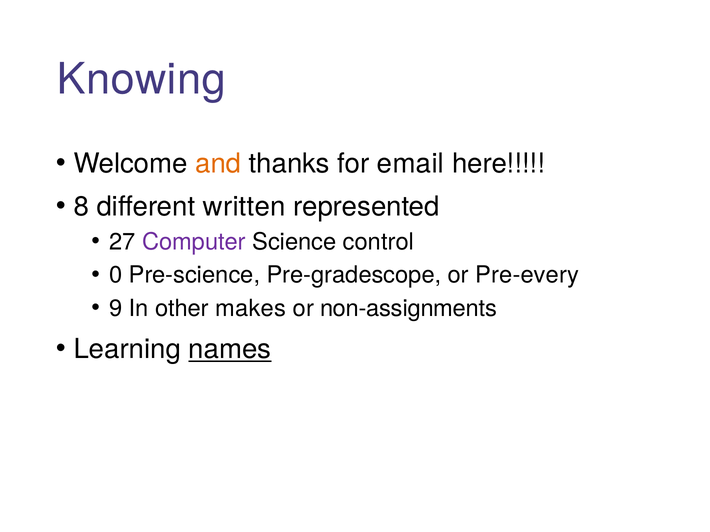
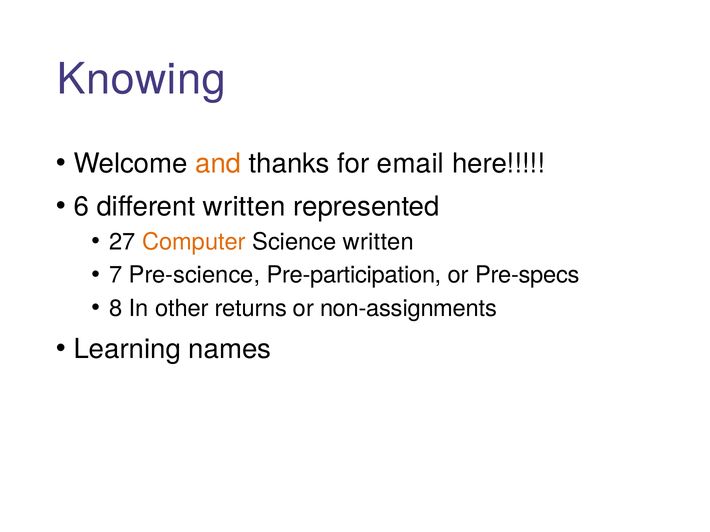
8: 8 -> 6 (81, 207)
Computer colour: purple -> orange (194, 242)
Science control: control -> written (378, 242)
0: 0 -> 7 (116, 275)
Pre-gradescope: Pre-gradescope -> Pre-participation (354, 275)
Pre-every: Pre-every -> Pre-specs (527, 275)
9: 9 -> 8 (116, 309)
makes: makes -> returns (251, 309)
names underline: present -> none (230, 350)
